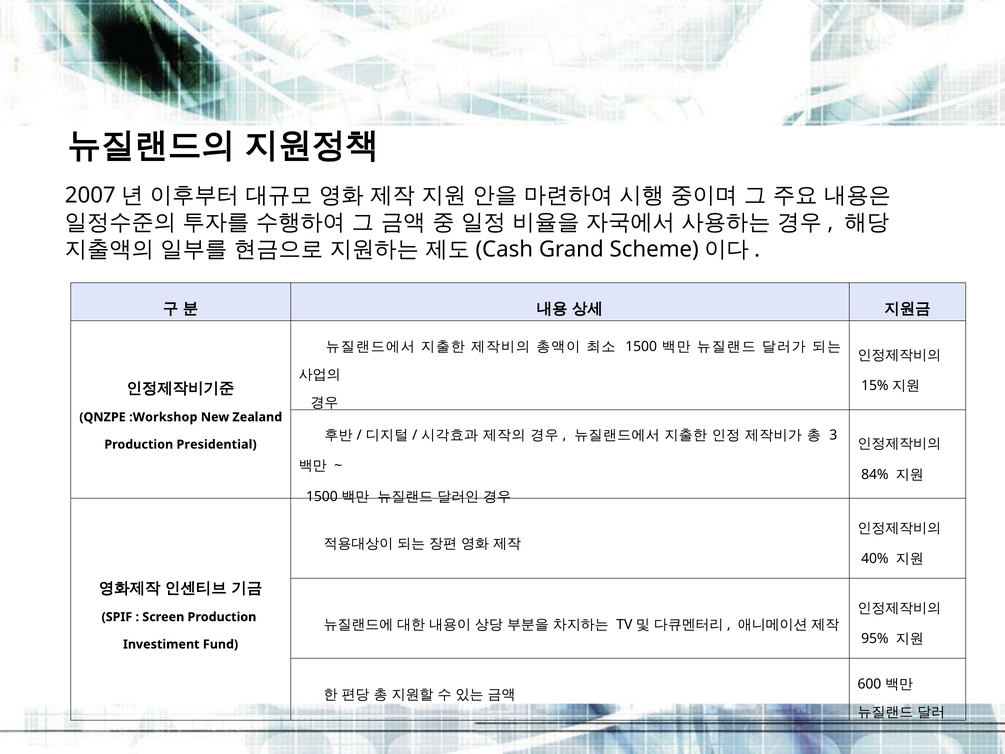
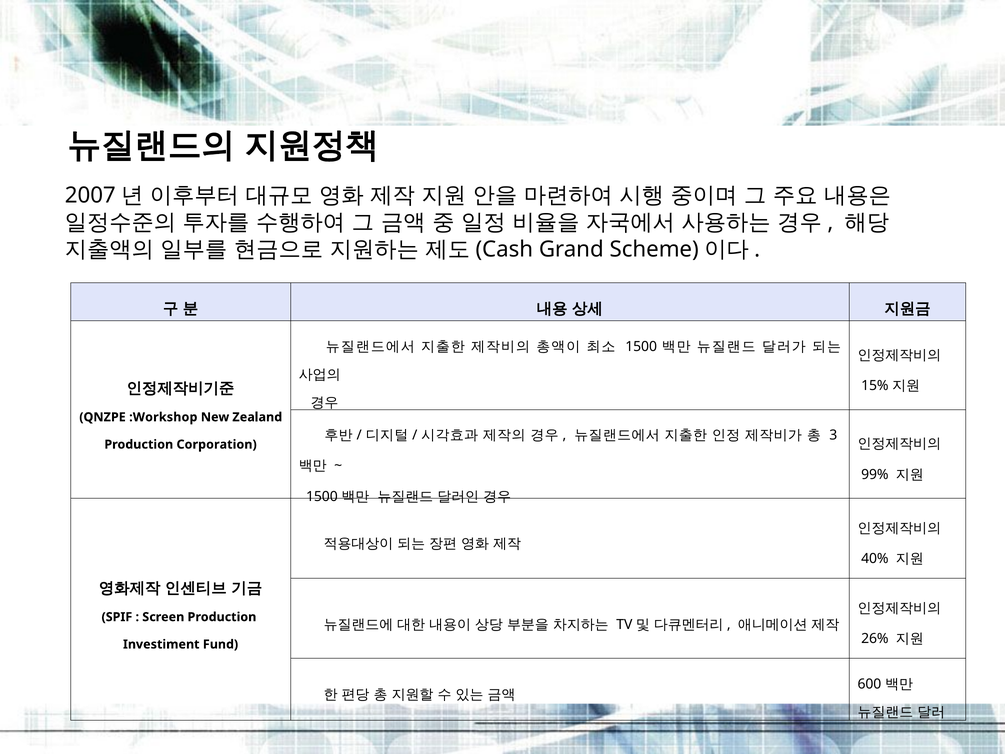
Presidential: Presidential -> Corporation (217, 444)
84%: 84% -> 99% (875, 474)
95%: 95% -> 26% (875, 639)
